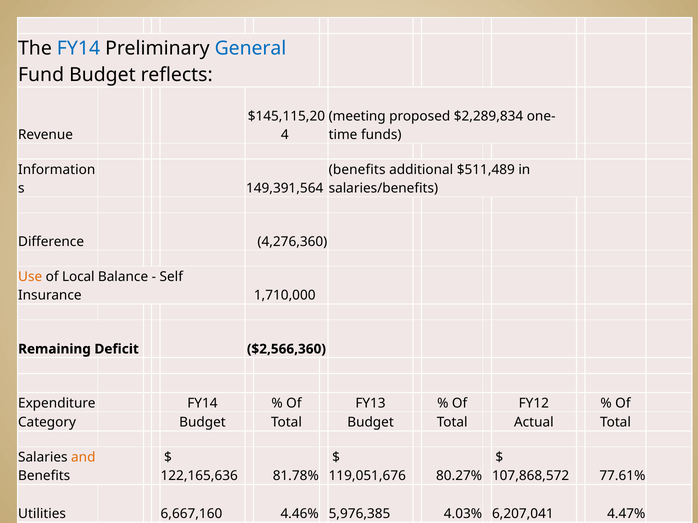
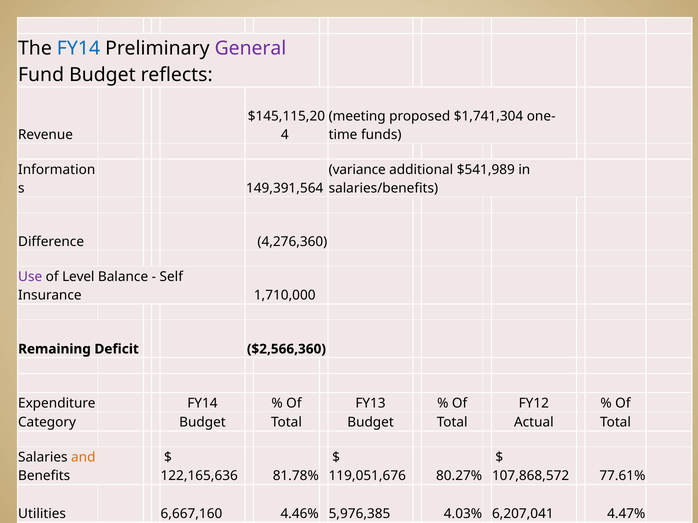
General colour: blue -> purple (250, 49)
$2,289,834: $2,289,834 -> $1,741,304 (488, 116)
benefits: benefits -> variance (357, 170)
$511,489: $511,489 -> $541,989 (486, 170)
Use colour: orange -> purple (30, 277)
Local: Local -> Level (78, 277)
